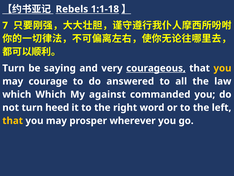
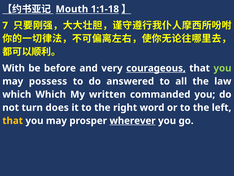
Rebels: Rebels -> Mouth (72, 9)
Turn: Turn -> With (14, 68)
saying: saying -> before (60, 68)
you colour: yellow -> light green (222, 68)
courage: courage -> possess (48, 81)
against: against -> written (107, 94)
heed: heed -> does (57, 107)
wherever underline: none -> present (133, 120)
